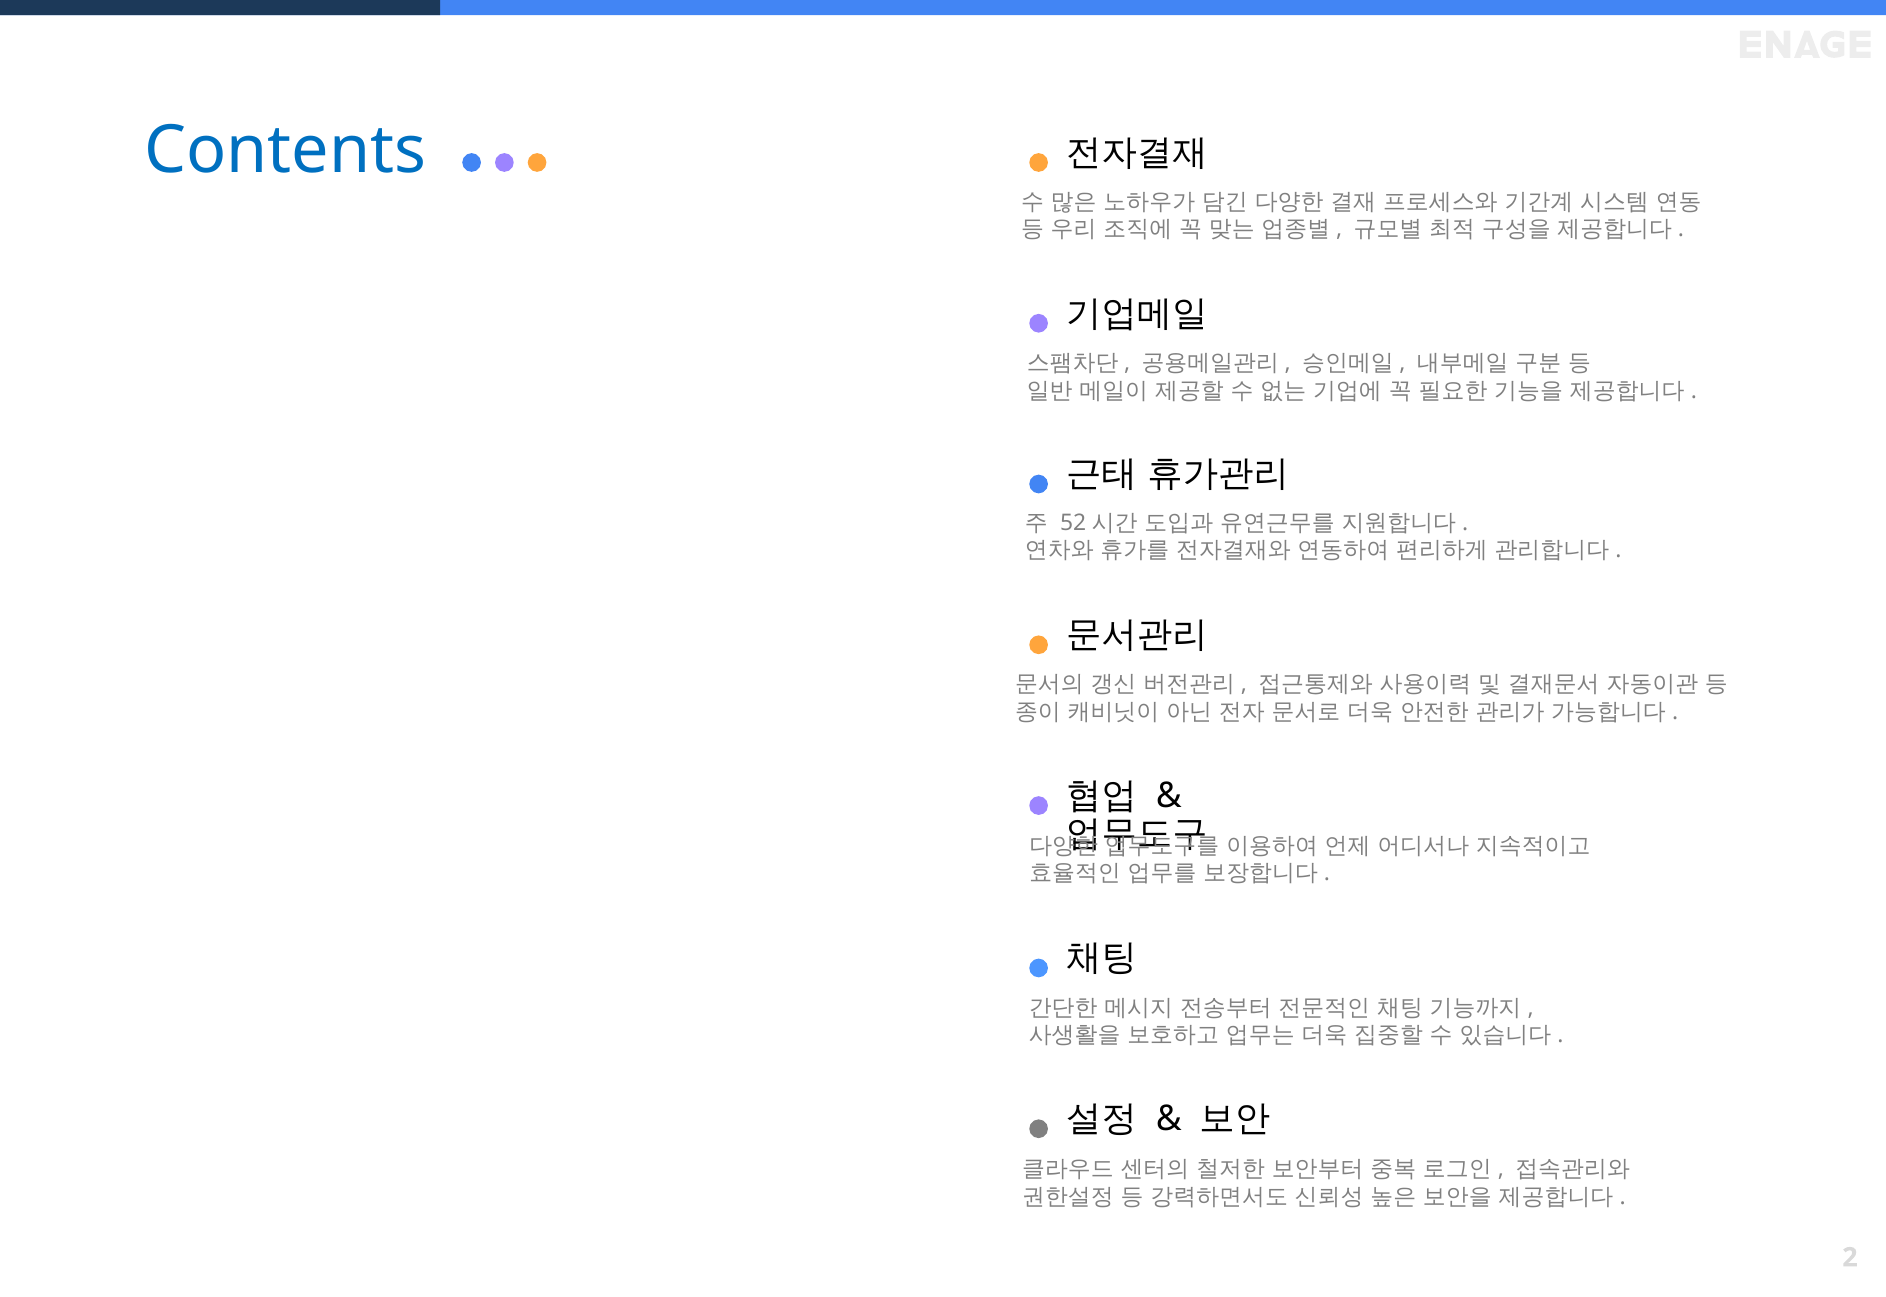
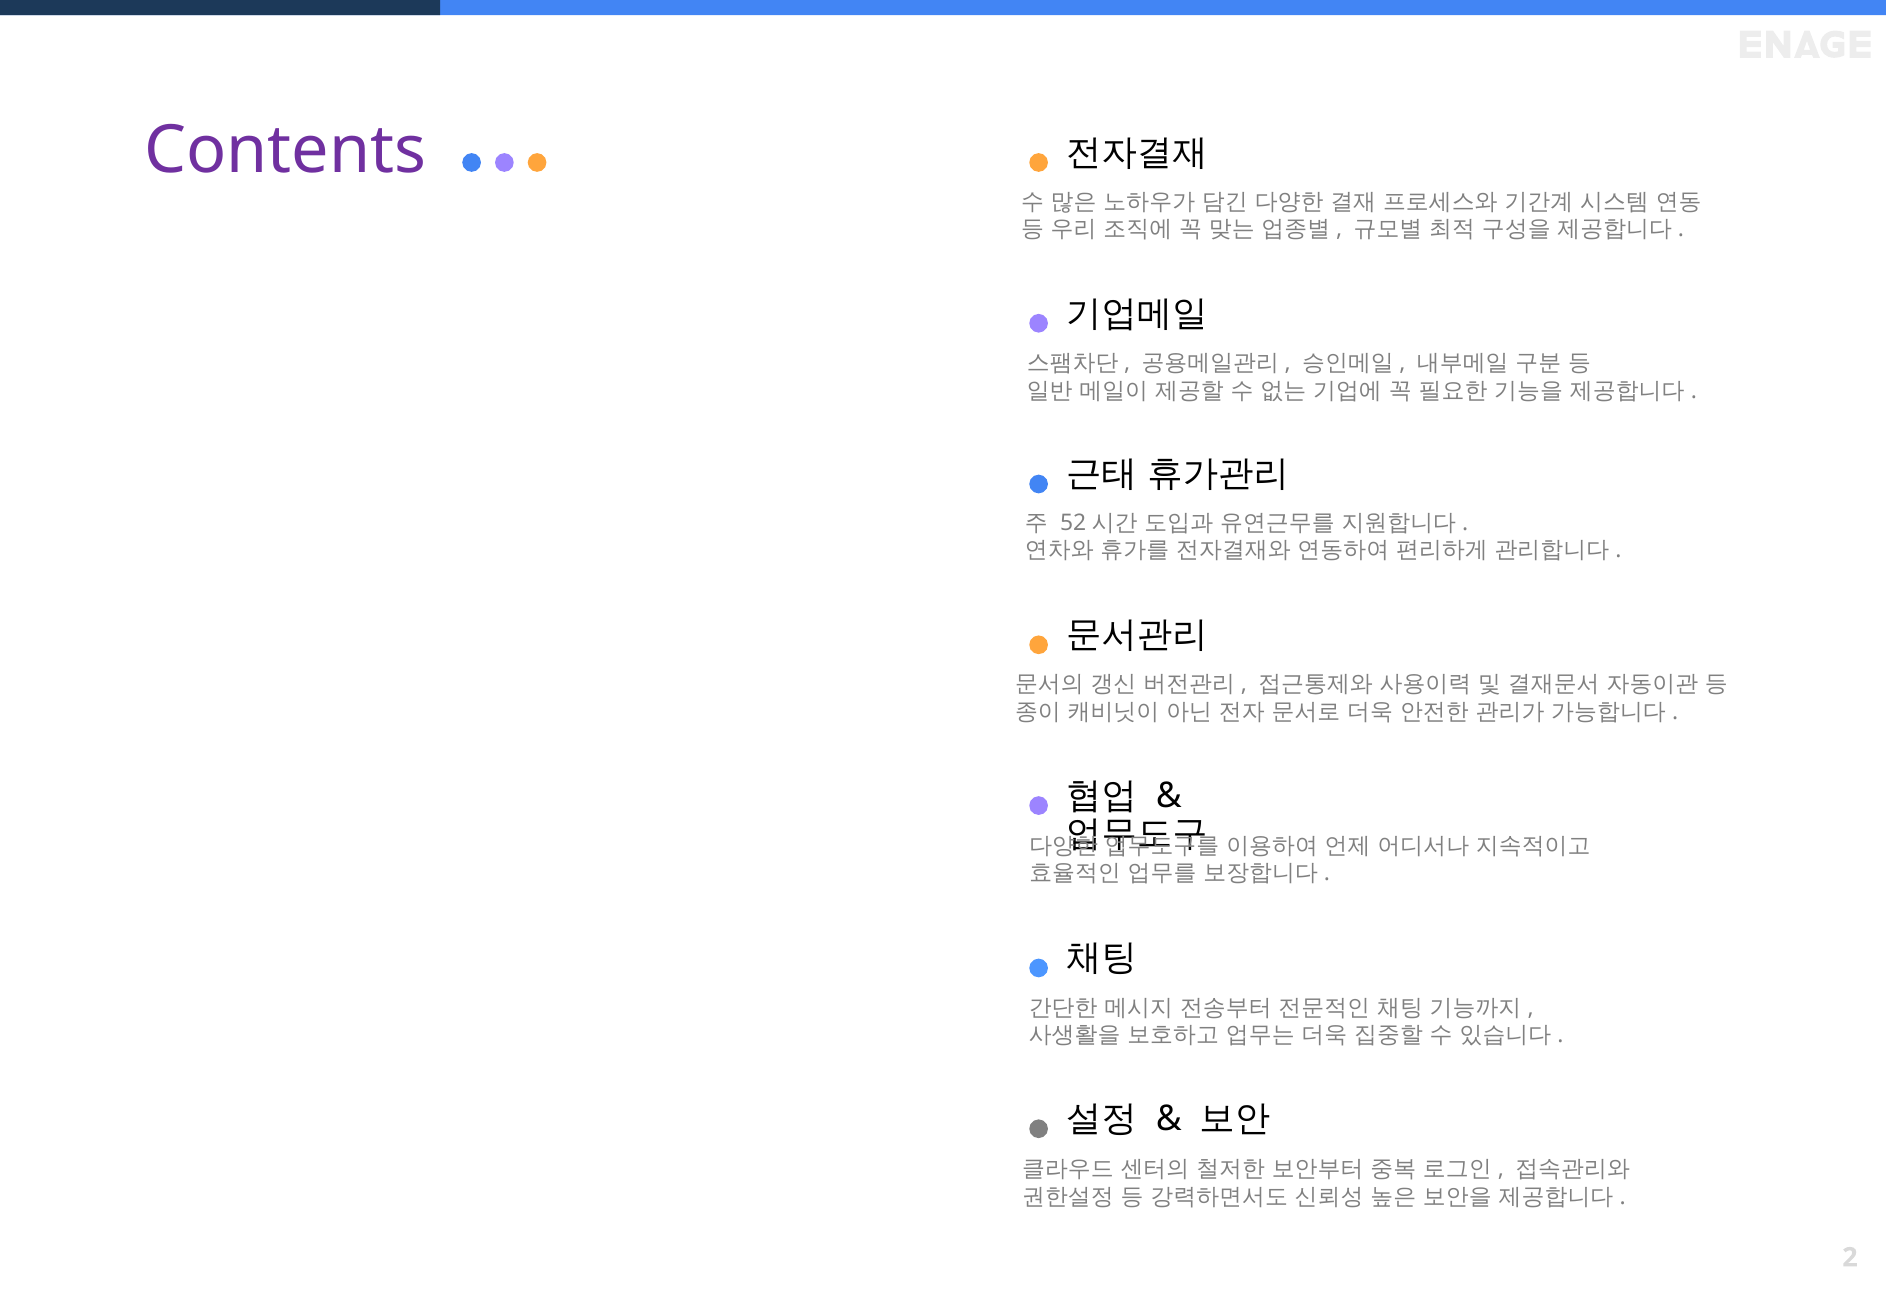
Contents colour: blue -> purple (285, 151)
